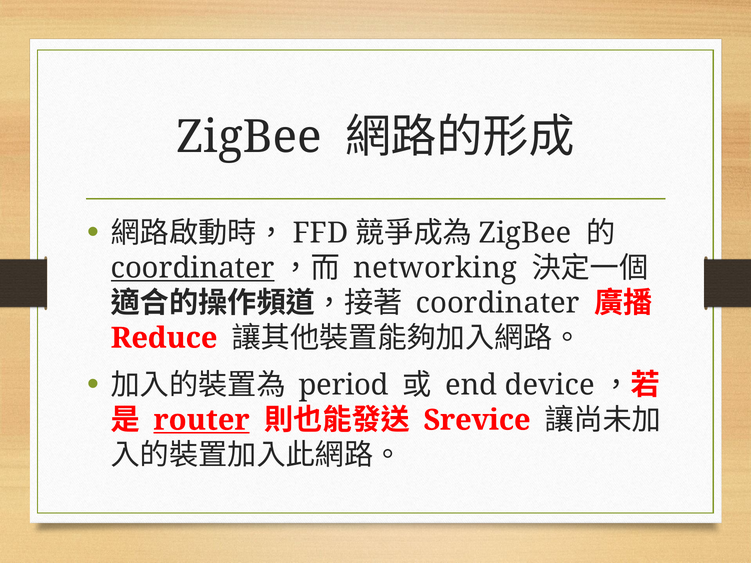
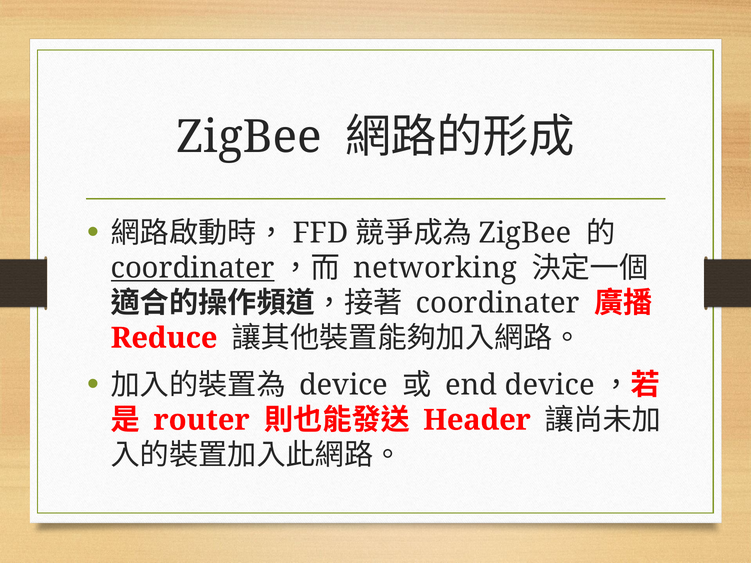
period: period -> device (344, 385)
router underline: present -> none (202, 420)
Srevice: Srevice -> Header (477, 420)
